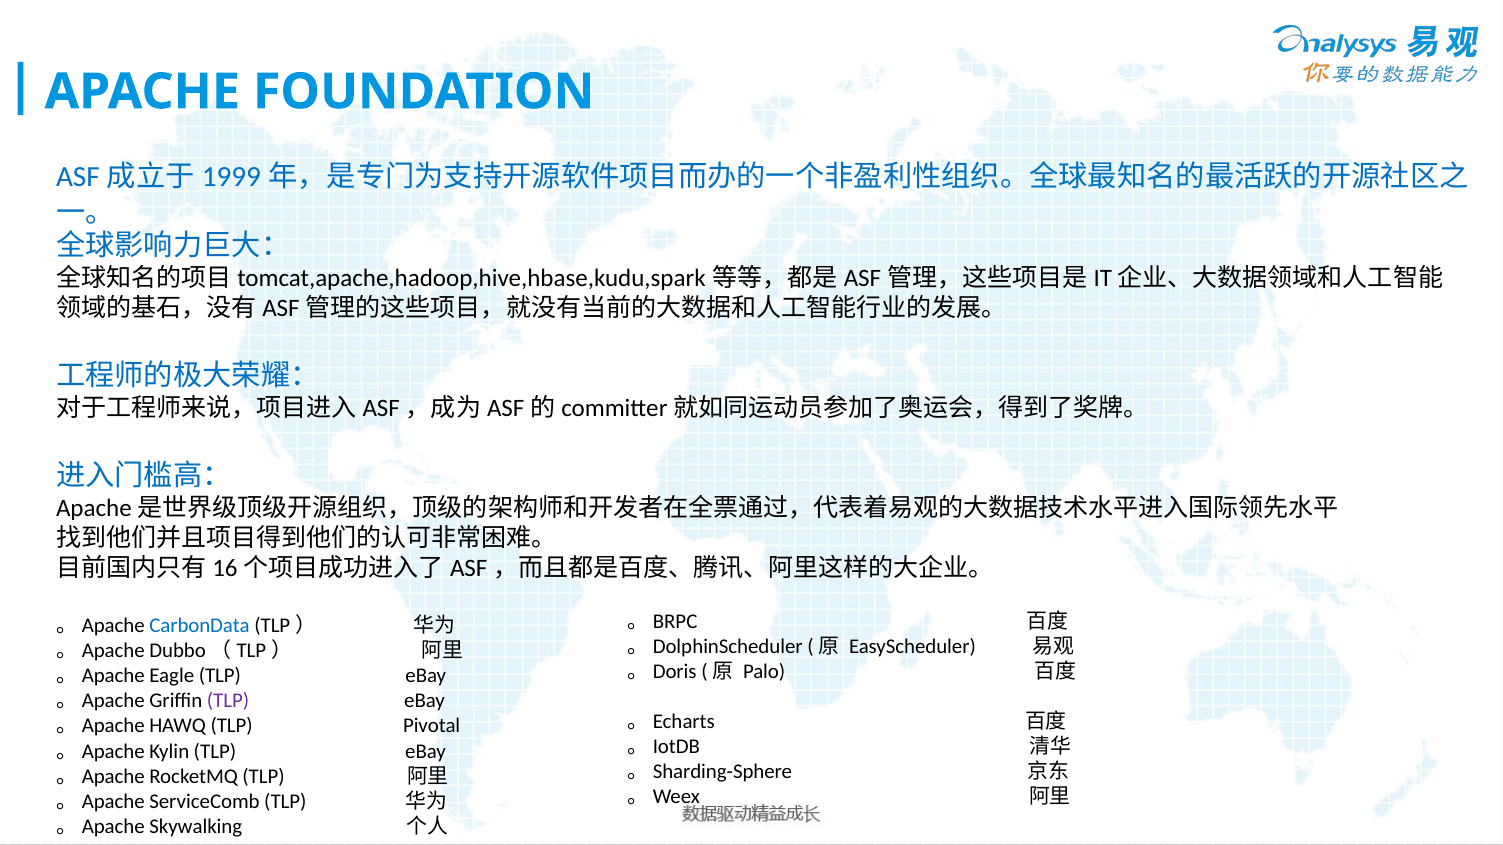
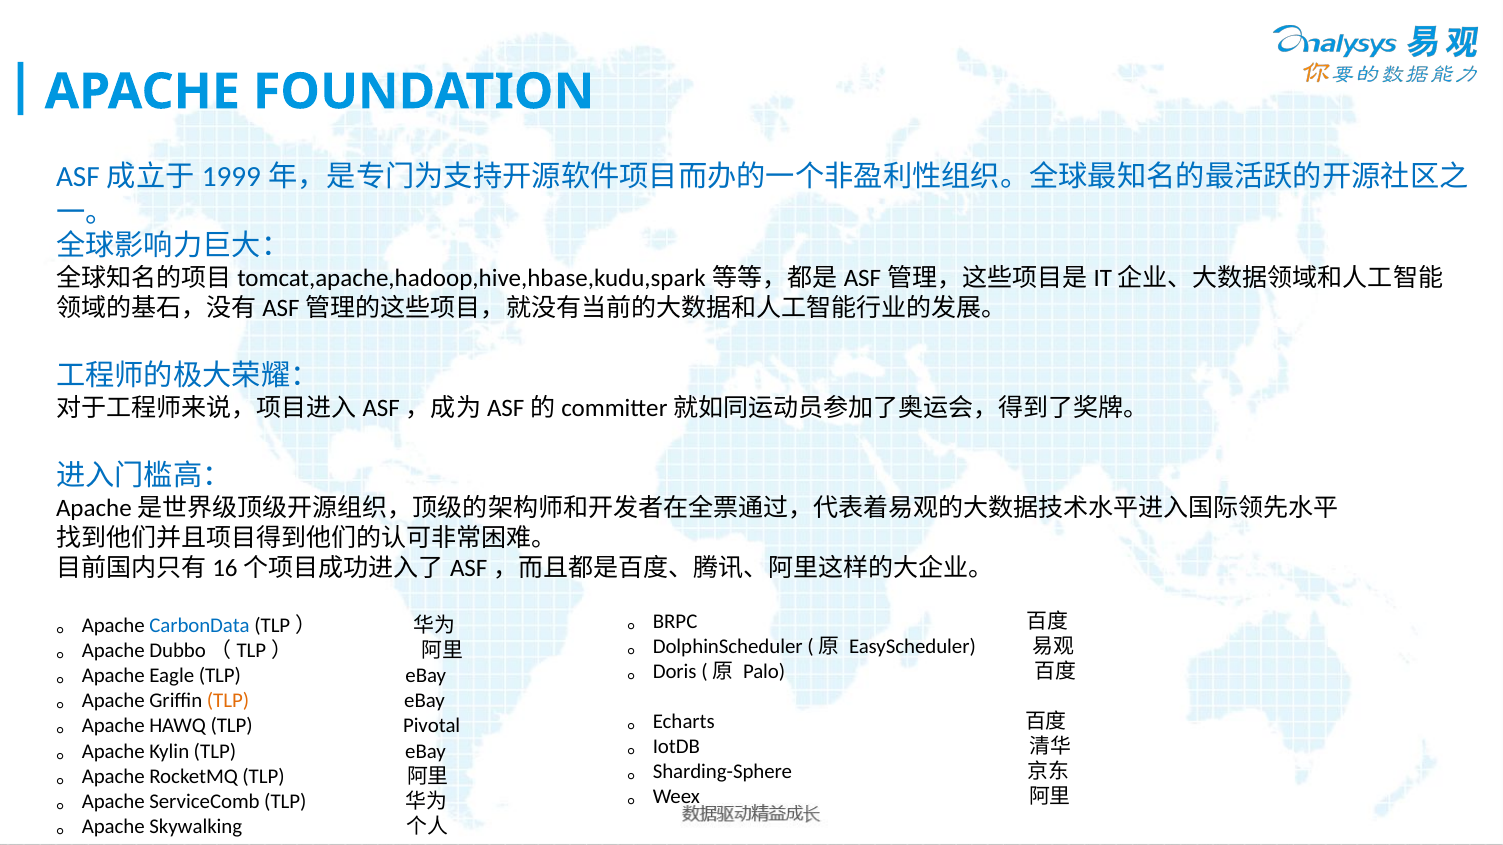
TLP colour: purple -> orange (228, 701)
